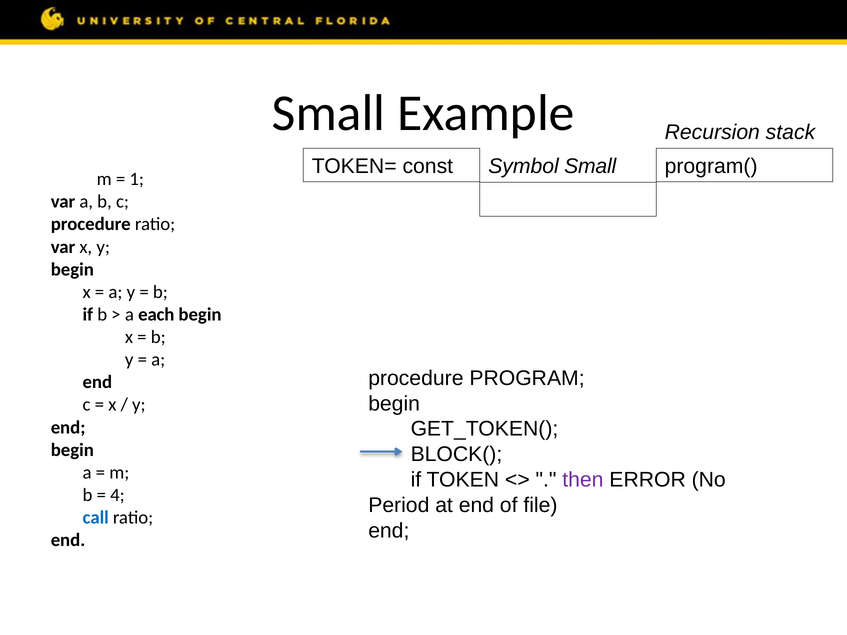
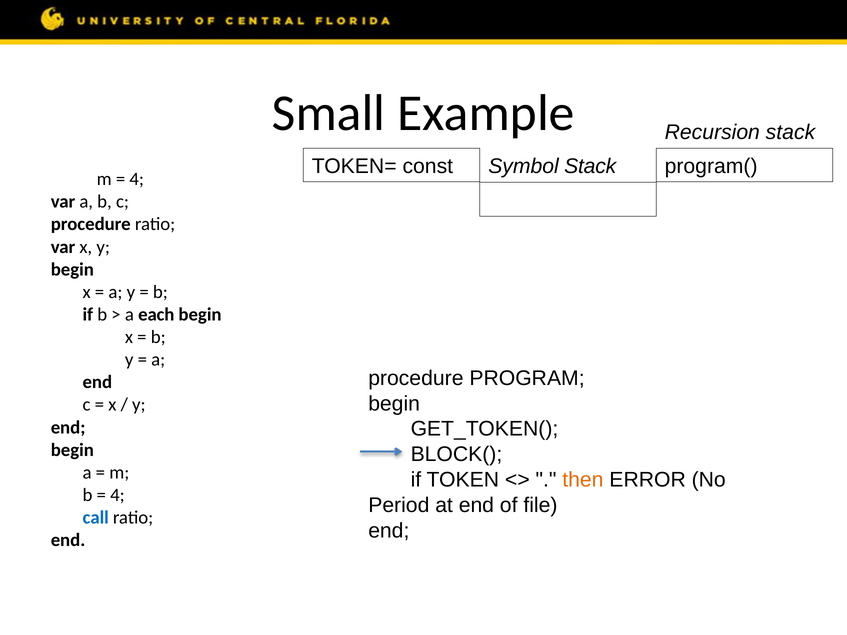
Symbol Small: Small -> Stack (590, 167)
1: 1 -> 4 (137, 179)
then colour: purple -> orange (583, 480)
